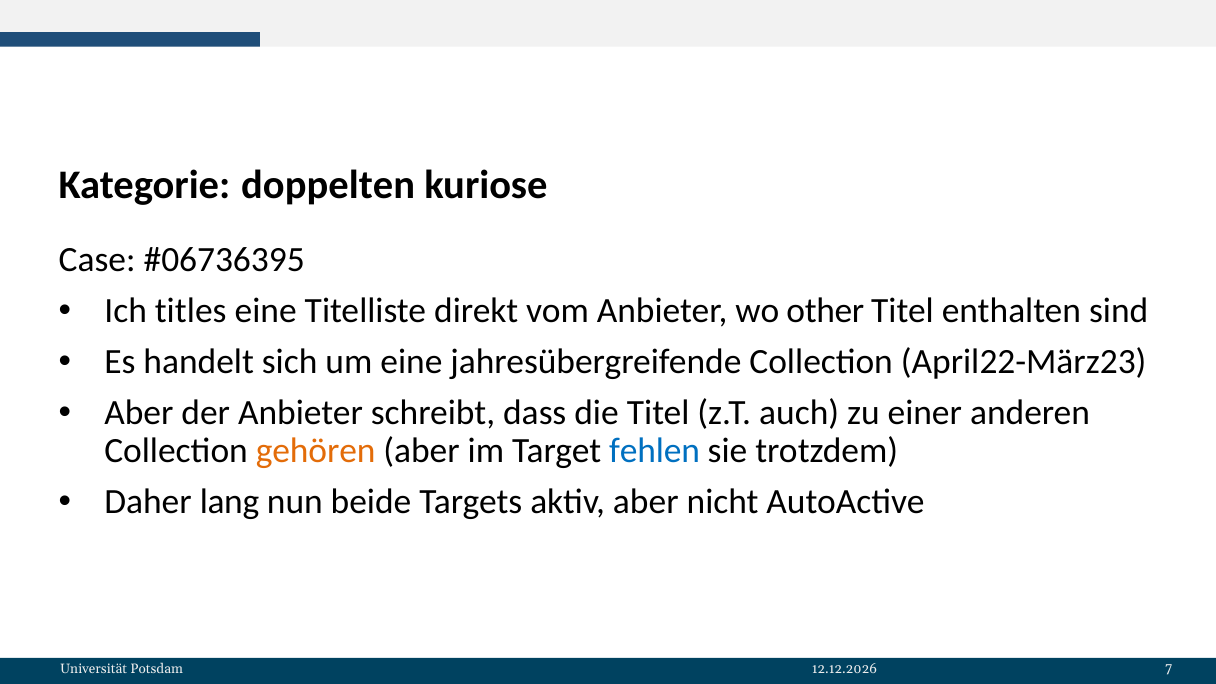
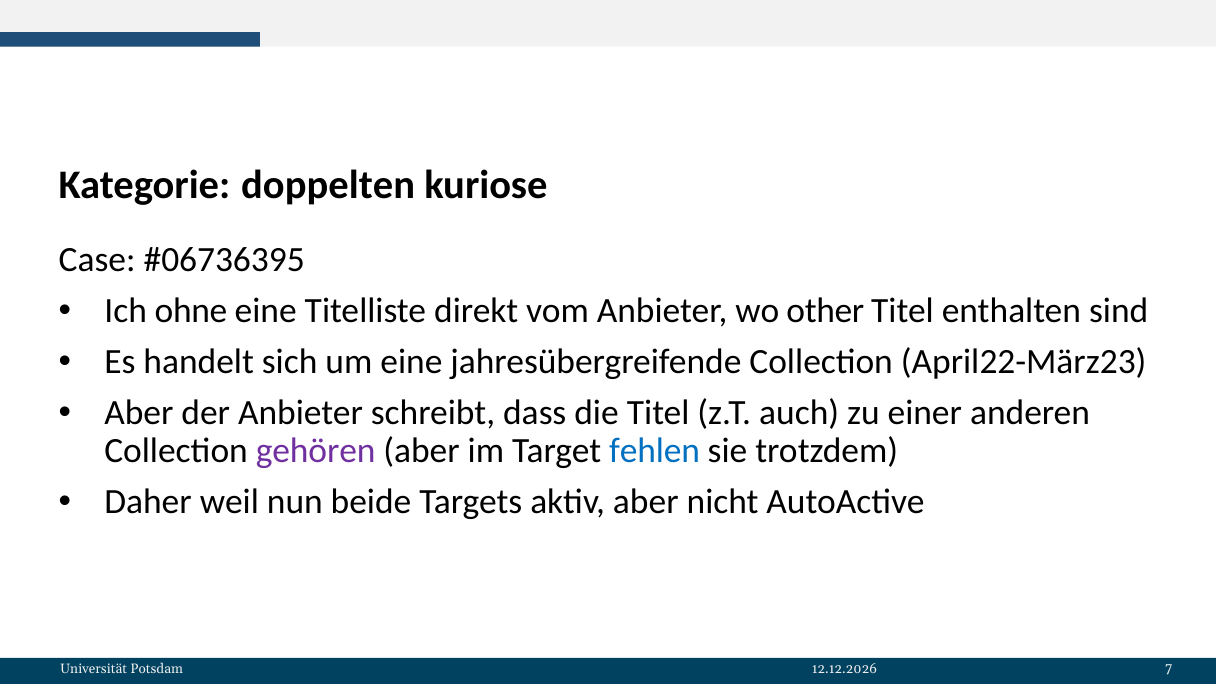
titles: titles -> ohne (191, 311)
gehören colour: orange -> purple (316, 451)
lang: lang -> weil (229, 502)
